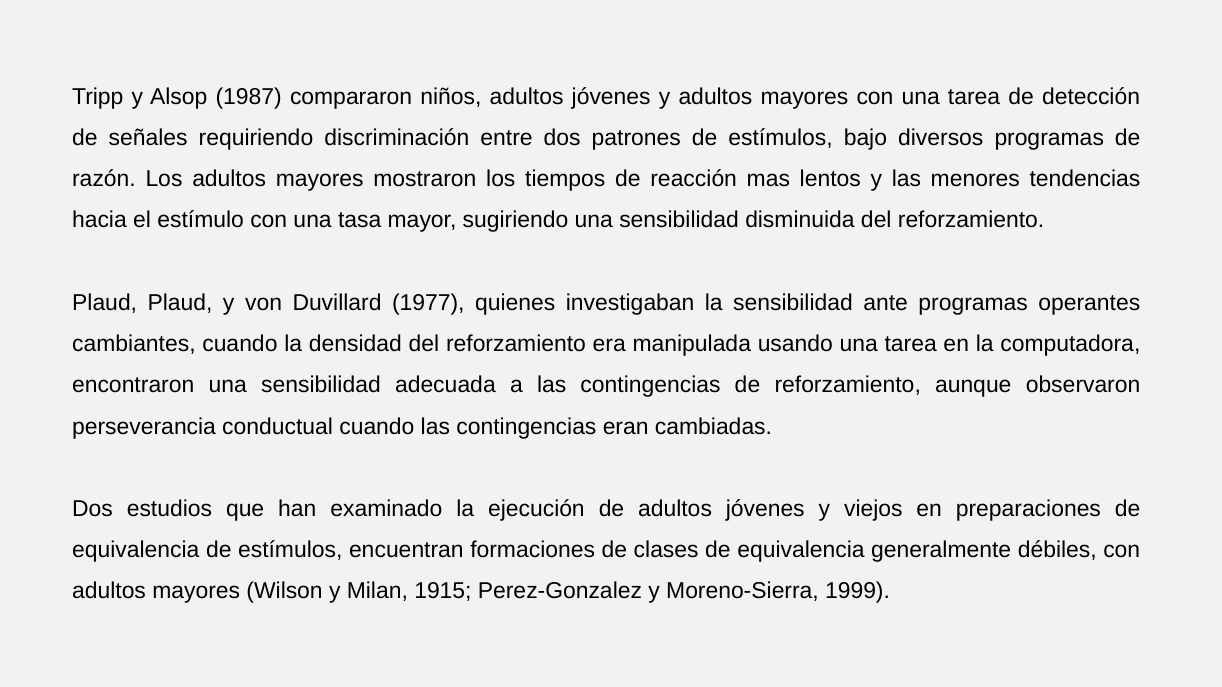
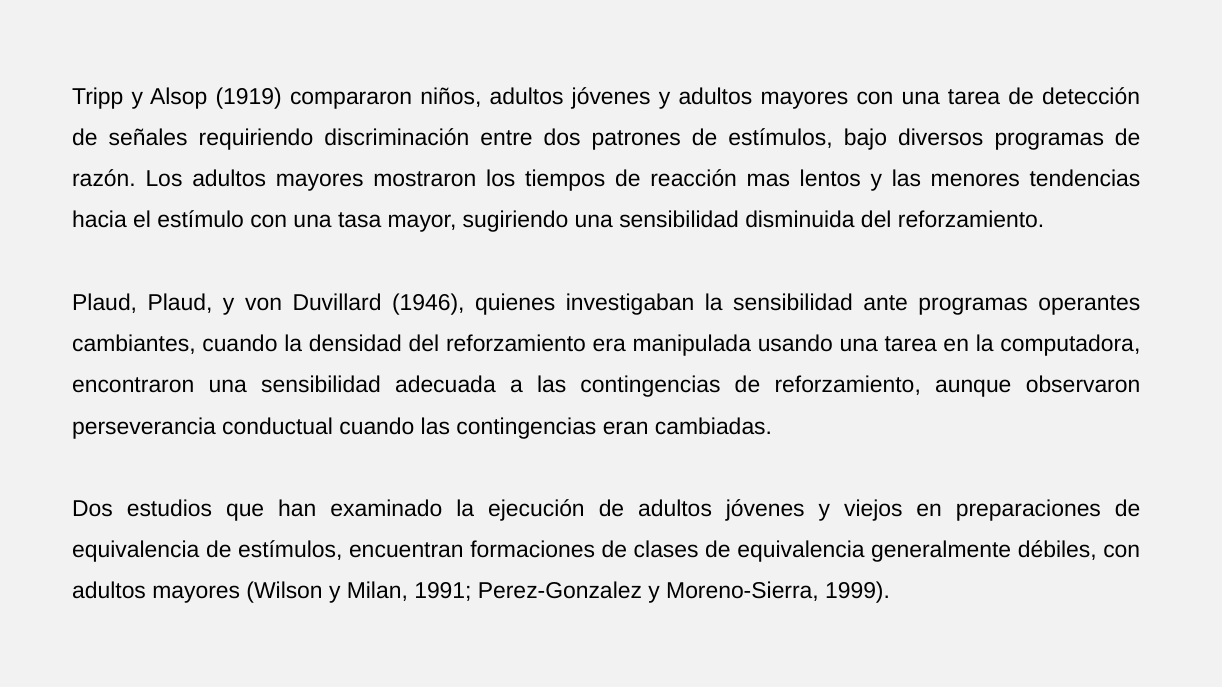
1987: 1987 -> 1919 (249, 97)
1977: 1977 -> 1946 (428, 303)
1915: 1915 -> 1991 (443, 592)
